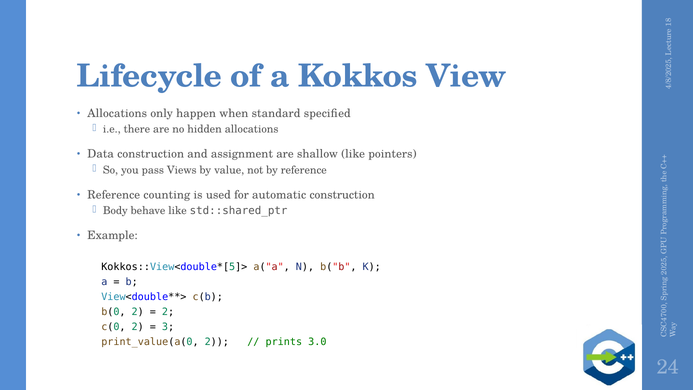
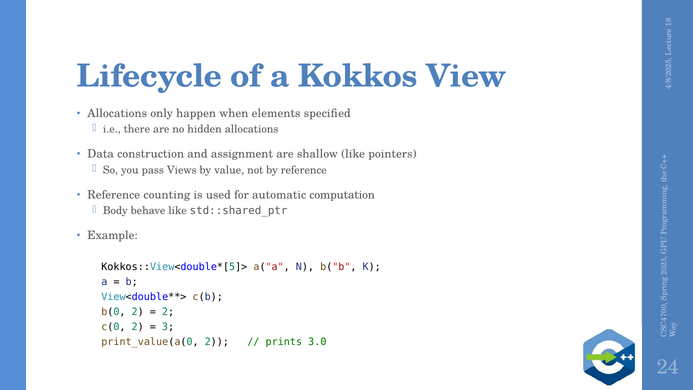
standard: standard -> elements (276, 113)
automatic construction: construction -> computation (342, 195)
